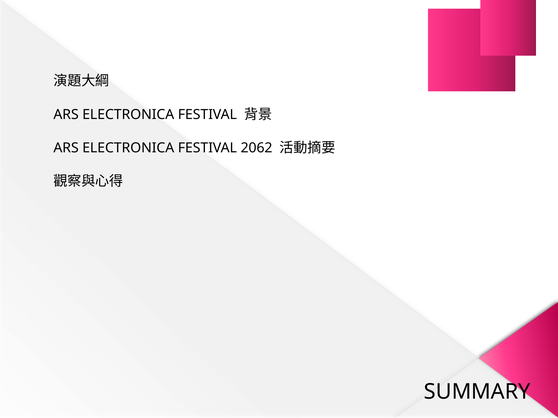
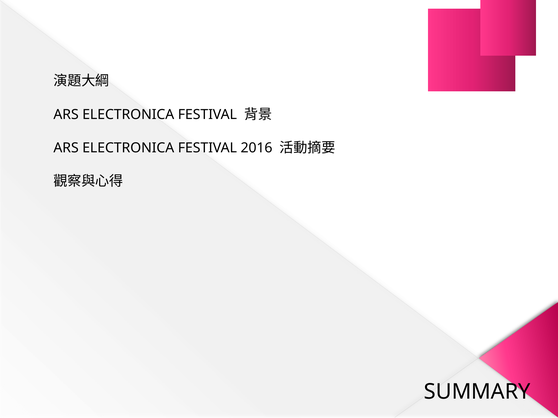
2062: 2062 -> 2016 (257, 148)
